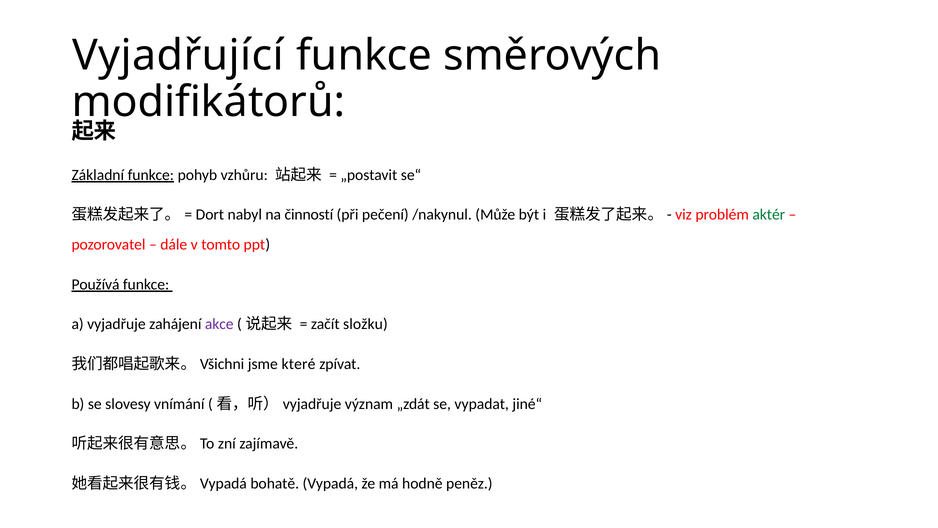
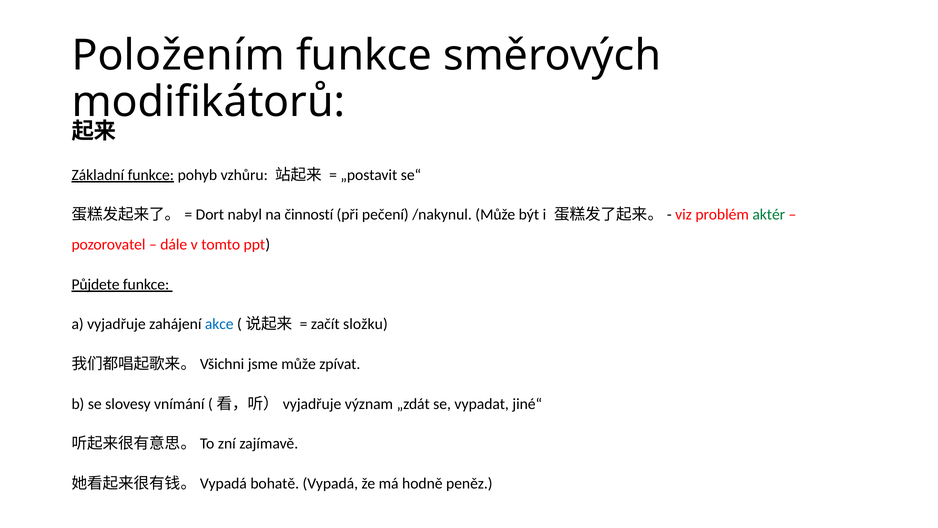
Vyjadřující: Vyjadřující -> Položením (178, 56)
Používá: Používá -> Půjdete (96, 284)
akce colour: purple -> blue (219, 324)
jsme které: které -> může (299, 364)
